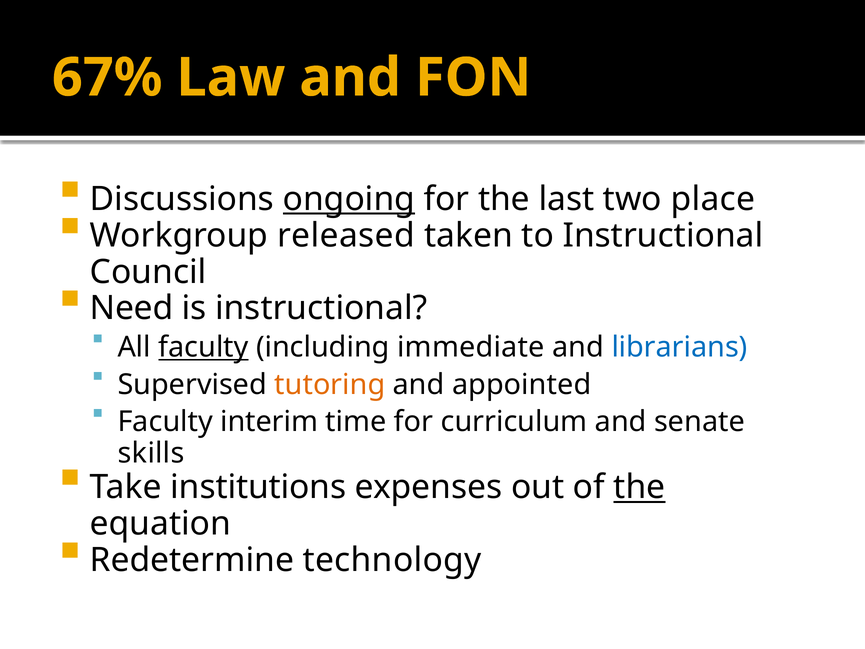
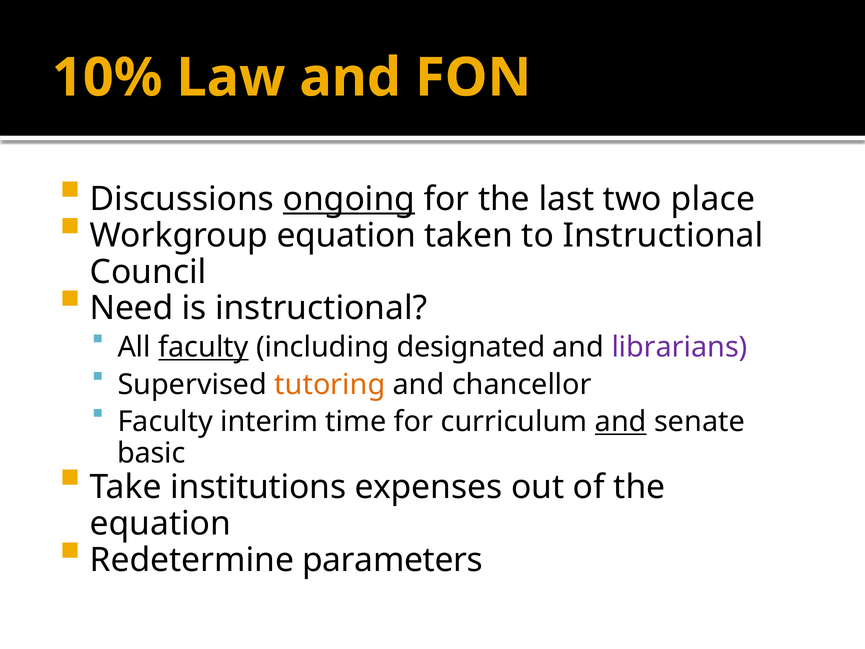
67%: 67% -> 10% (107, 78)
Workgroup released: released -> equation (346, 235)
immediate: immediate -> designated (471, 347)
librarians colour: blue -> purple (680, 347)
appointed: appointed -> chancellor (522, 384)
and underline: none -> present (621, 422)
skills: skills -> basic (151, 453)
the underline: present -> none (639, 487)
technology: technology -> parameters (392, 560)
